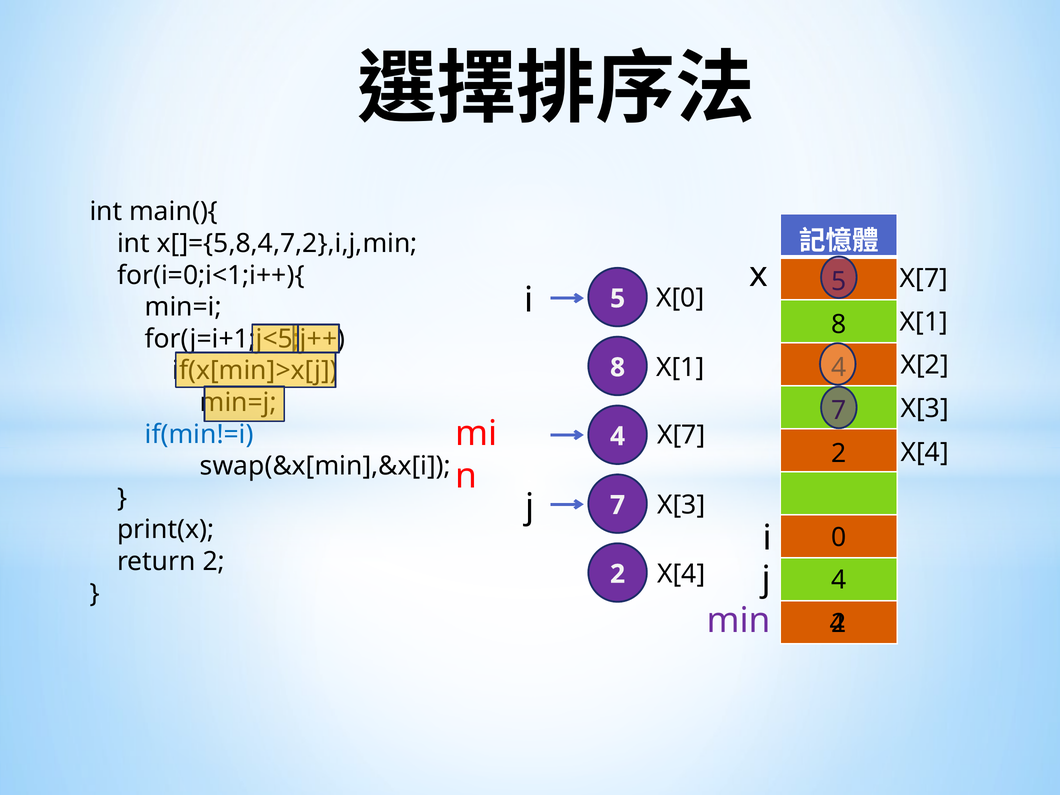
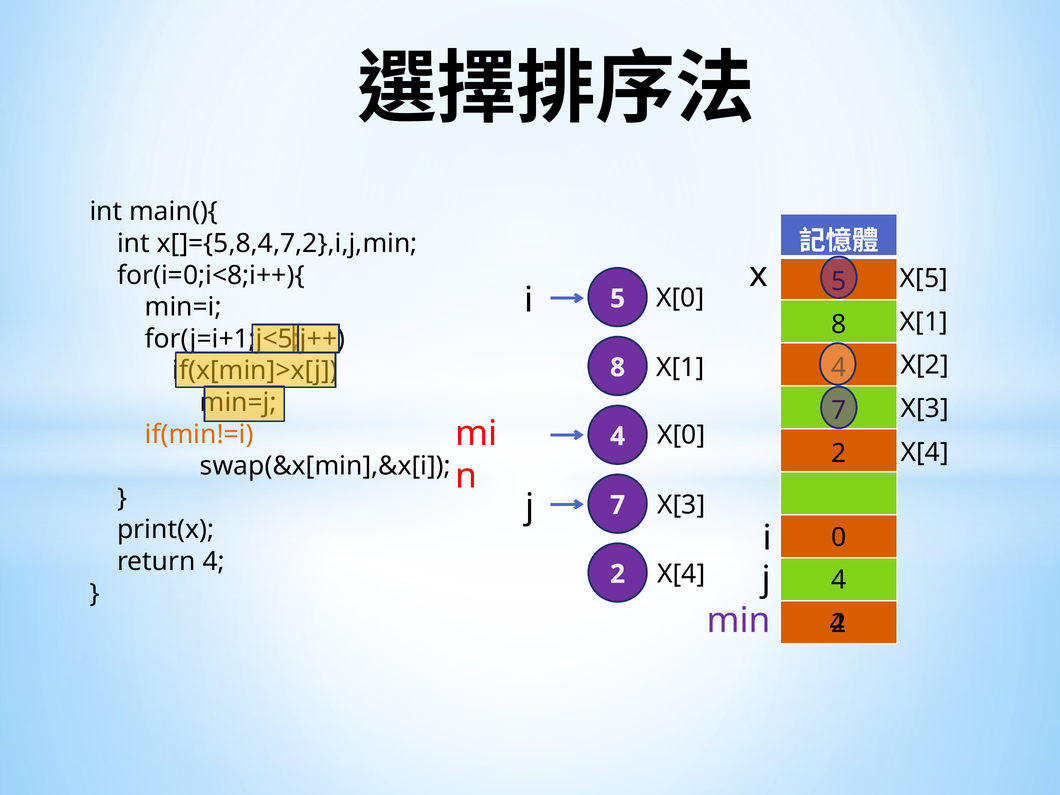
for(i=0;i<1;i++){: for(i=0;i<1;i++){ -> for(i=0;i<8;i++){ (211, 275)
X[7: X[7 -> X[5 (924, 279)
if(min!=i colour: blue -> orange (199, 434)
X[7: X[7 -> X[0 (681, 435)
return 2: 2 -> 4 (214, 562)
